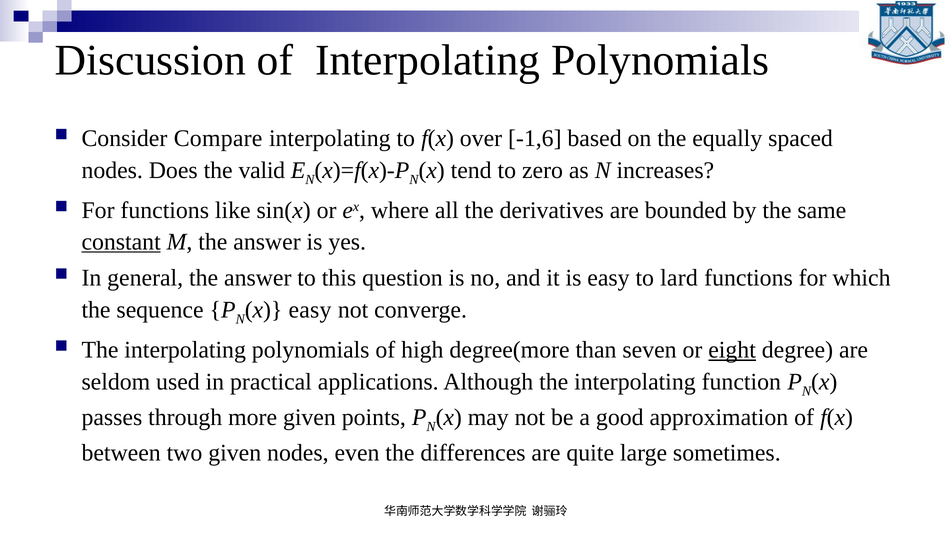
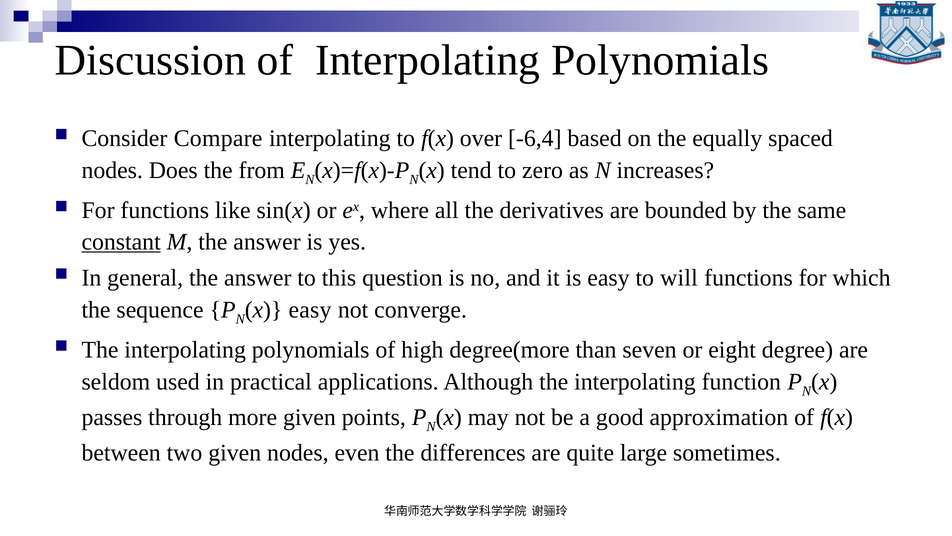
-1,6: -1,6 -> -6,4 (535, 138)
valid: valid -> from (262, 170)
lard: lard -> will (679, 278)
eight underline: present -> none (732, 350)
